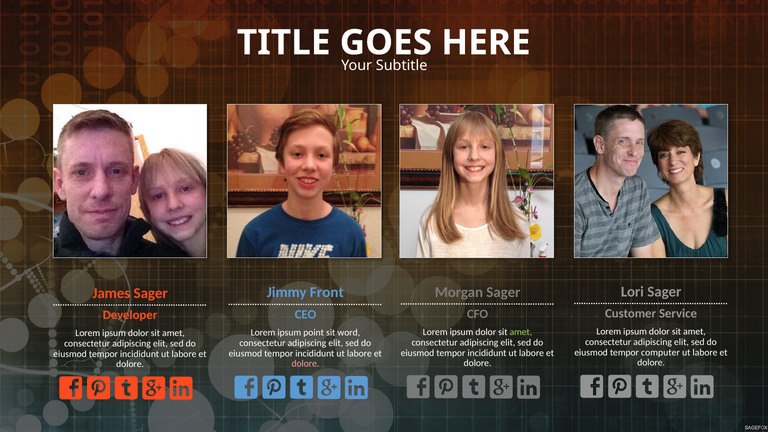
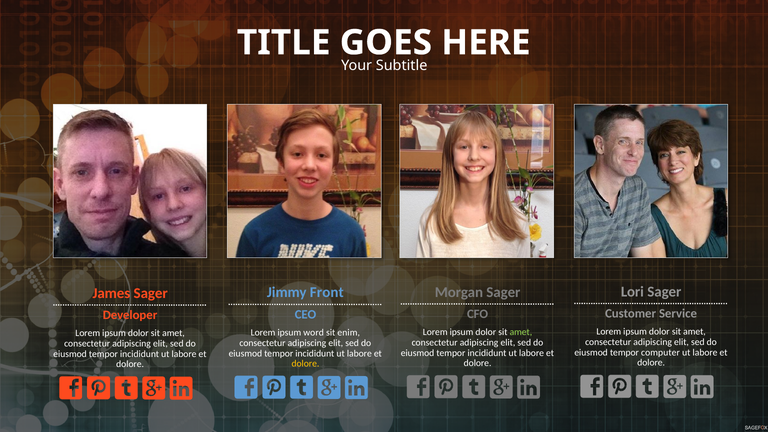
point: point -> word (314, 333)
word: word -> enim (349, 333)
dolore colour: pink -> yellow (305, 364)
